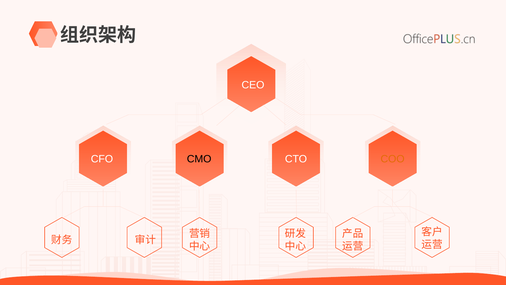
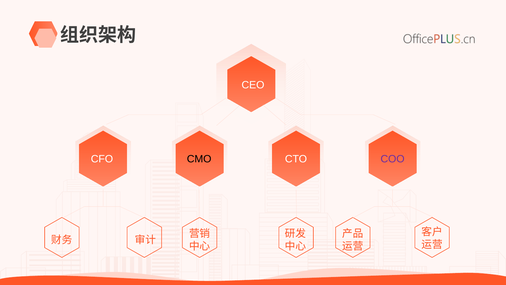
COO colour: orange -> purple (393, 159)
